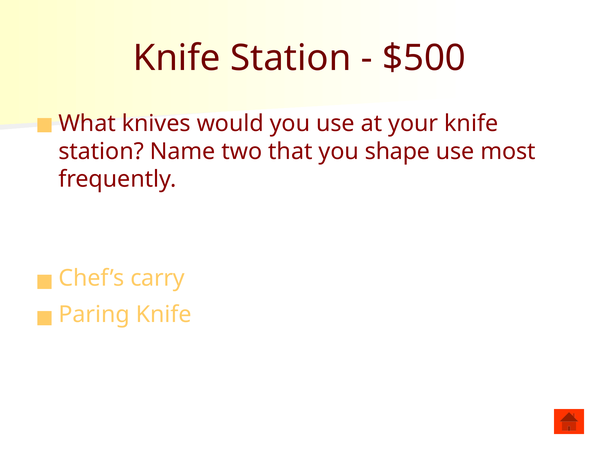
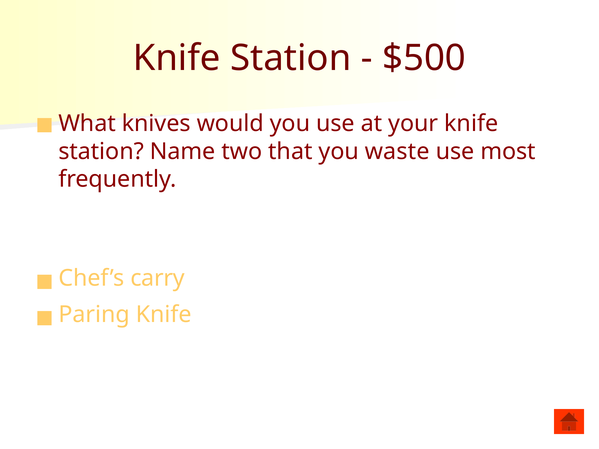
shape: shape -> waste (397, 151)
